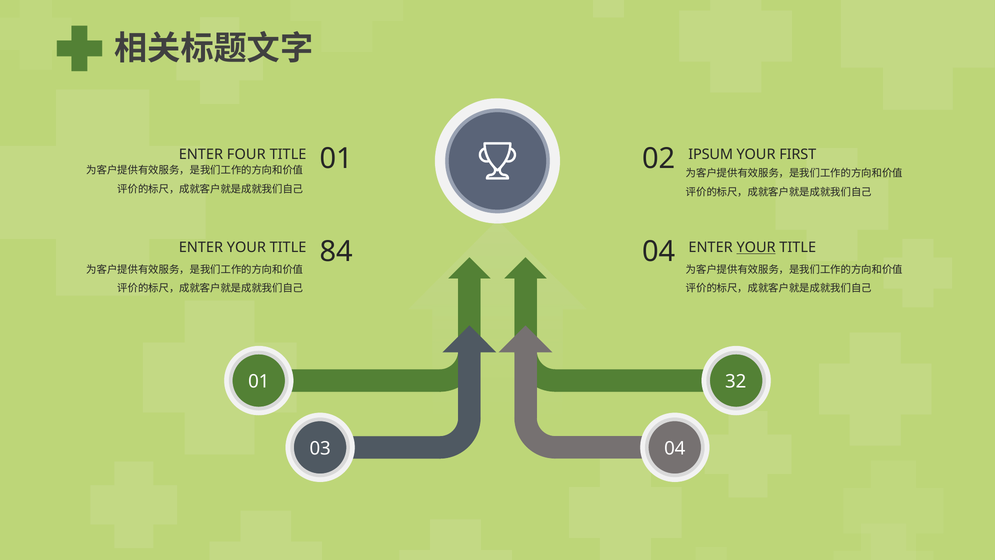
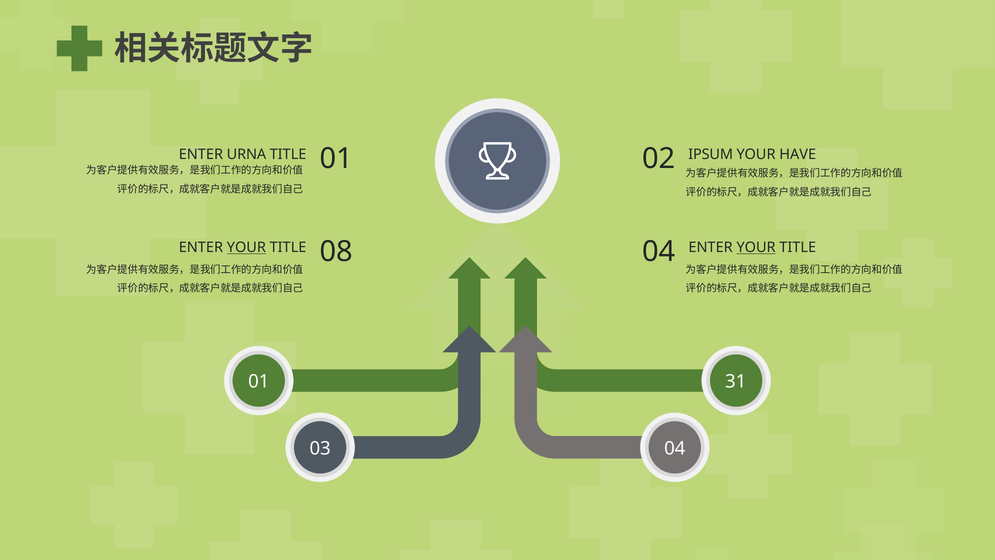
FOUR: FOUR -> URNA (246, 154)
FIRST: FIRST -> HAVE (798, 154)
YOUR underline: none -> present (246, 247)
84: 84 -> 08 (336, 251)
32: 32 -> 31 (736, 381)
